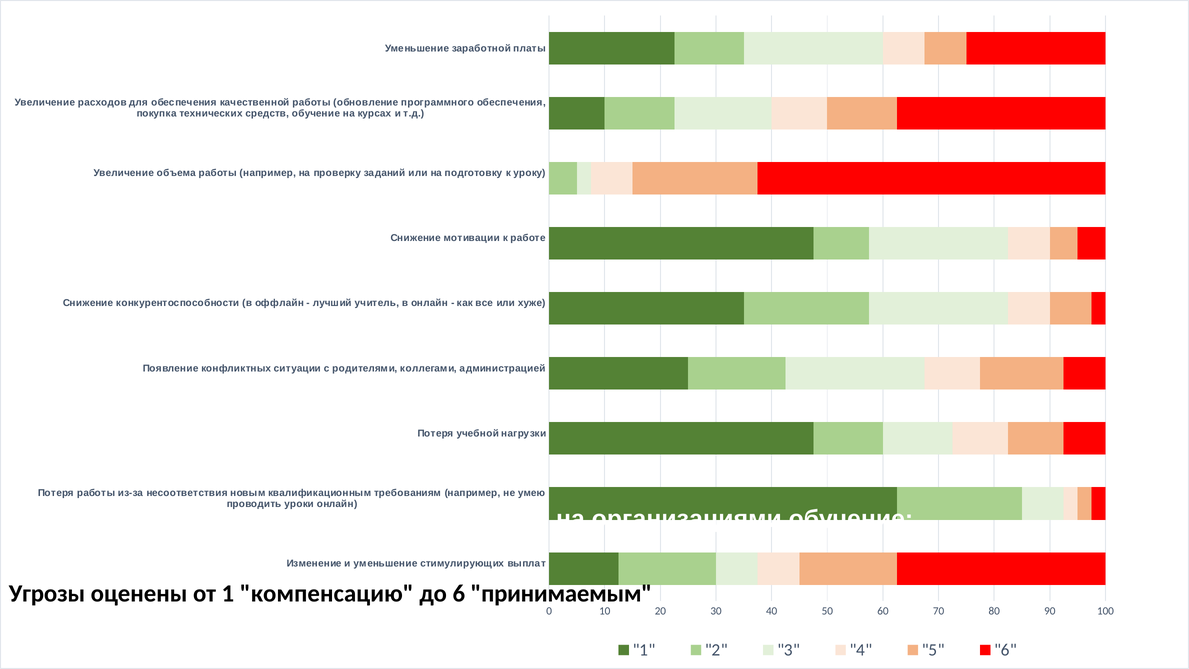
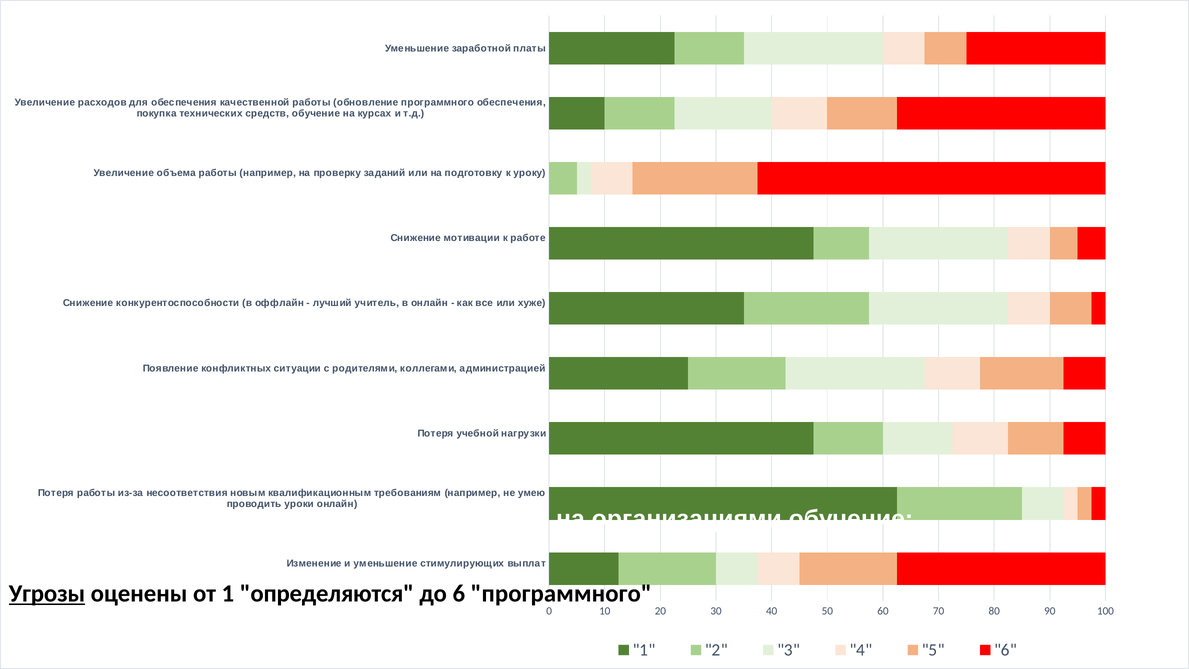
Угрозы underline: none -> present (47, 594)
компенсацию: компенсацию -> определяются (327, 594)
6 принимаемым: принимаемым -> программного (561, 594)
